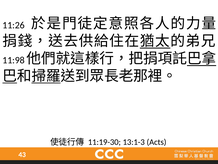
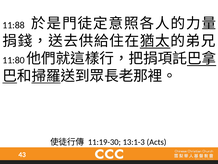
11:26: 11:26 -> 11:88 (14, 25)
11:98: 11:98 -> 11:80 (14, 60)
